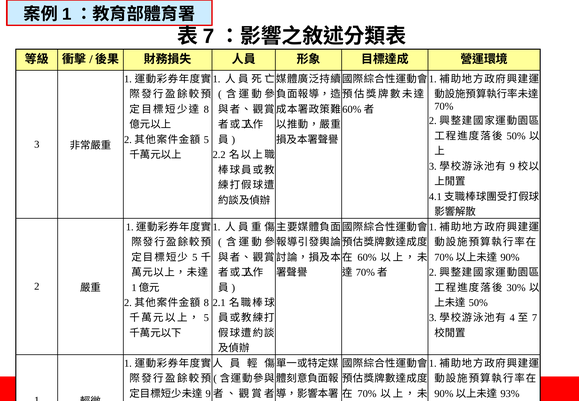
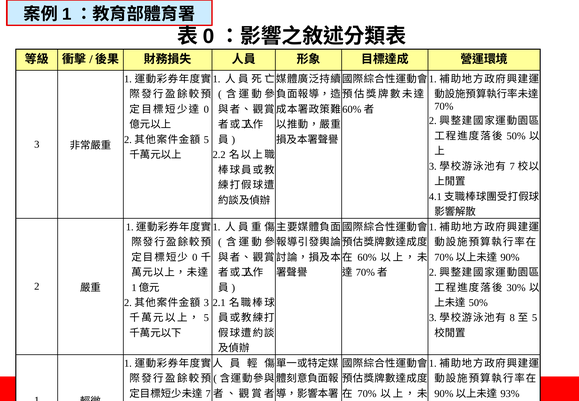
7: 7 -> 0 (209, 36)
8: 8 -> 0 (206, 109)
9: 9 -> 7 (512, 166)
5: 5 -> 0 (195, 257)
8: 8 -> 3 (206, 303)
4: 4 -> 8 (512, 318)
7: 7 -> 5 (535, 318)
9: 9 -> 7 (208, 394)
